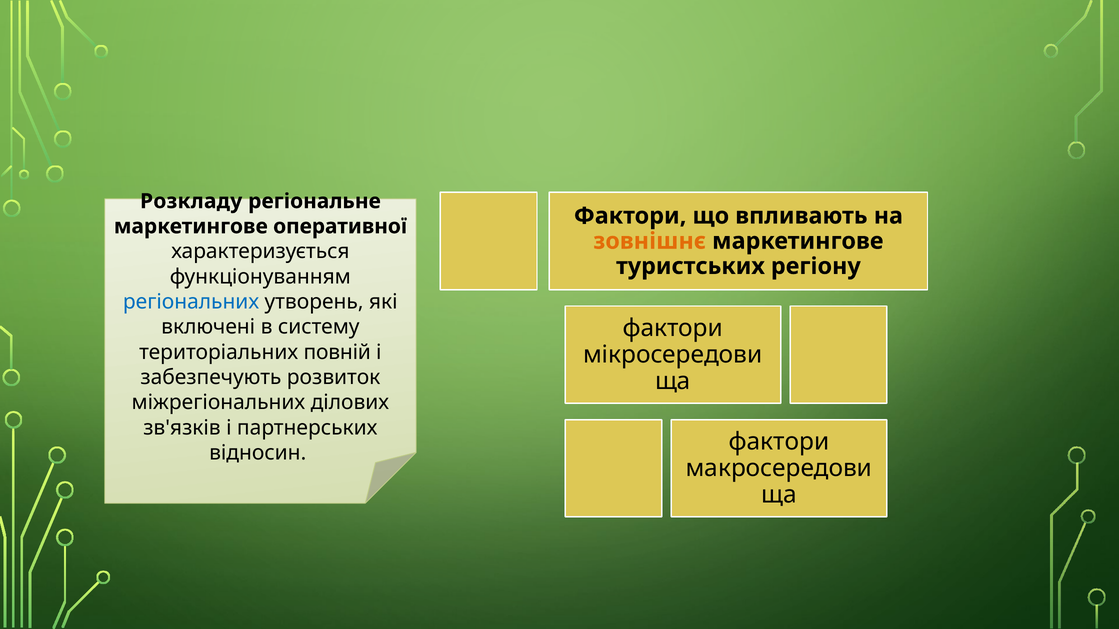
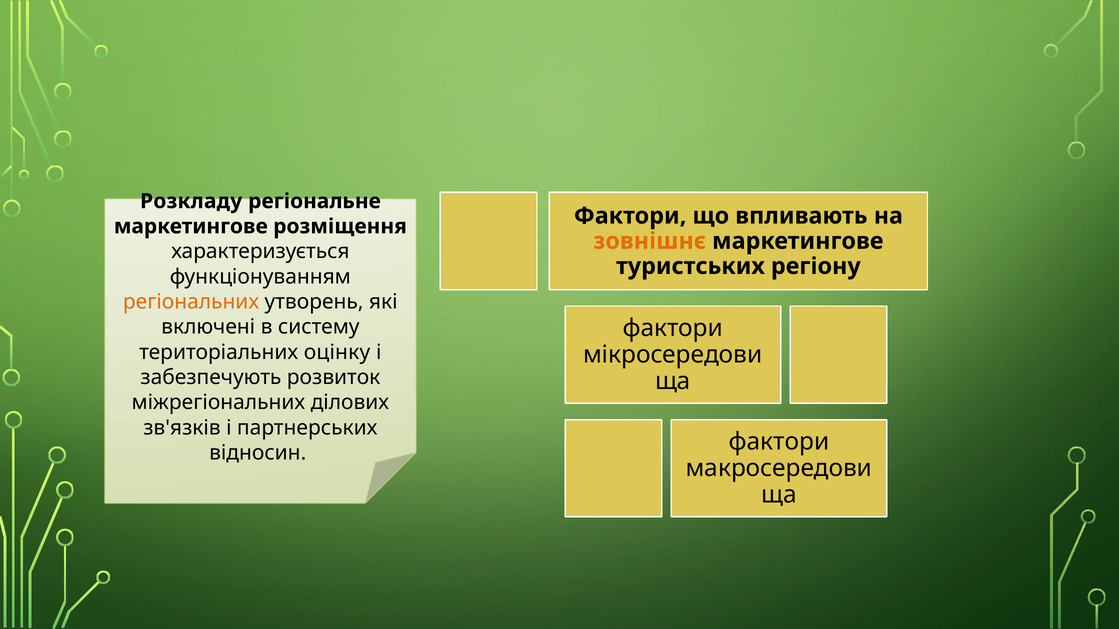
оперативної: оперативної -> розміщення (340, 227)
регіональних colour: blue -> orange (191, 302)
повній: повній -> оцінку (337, 352)
